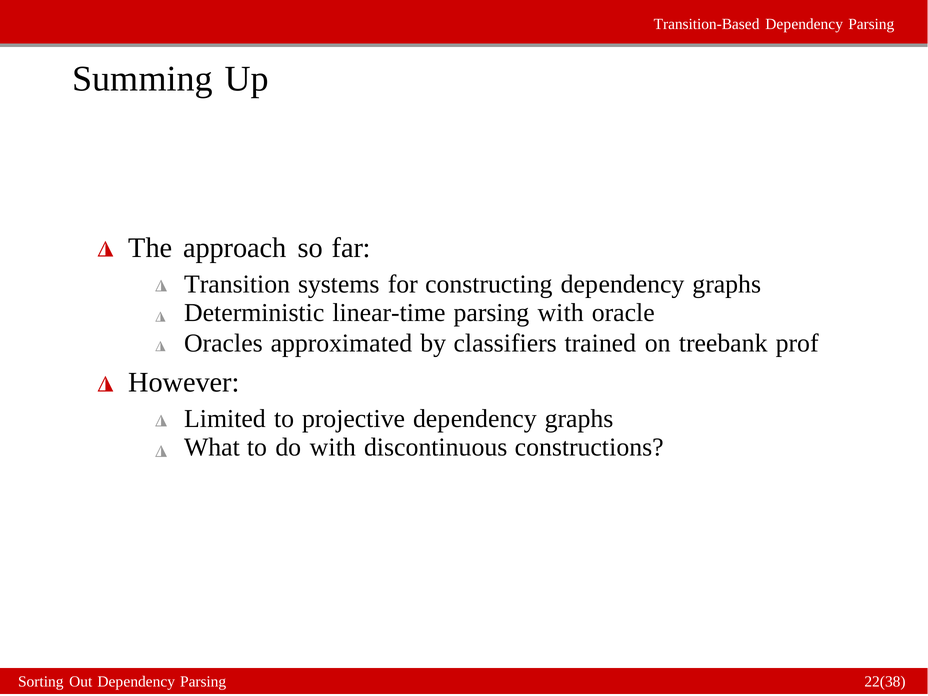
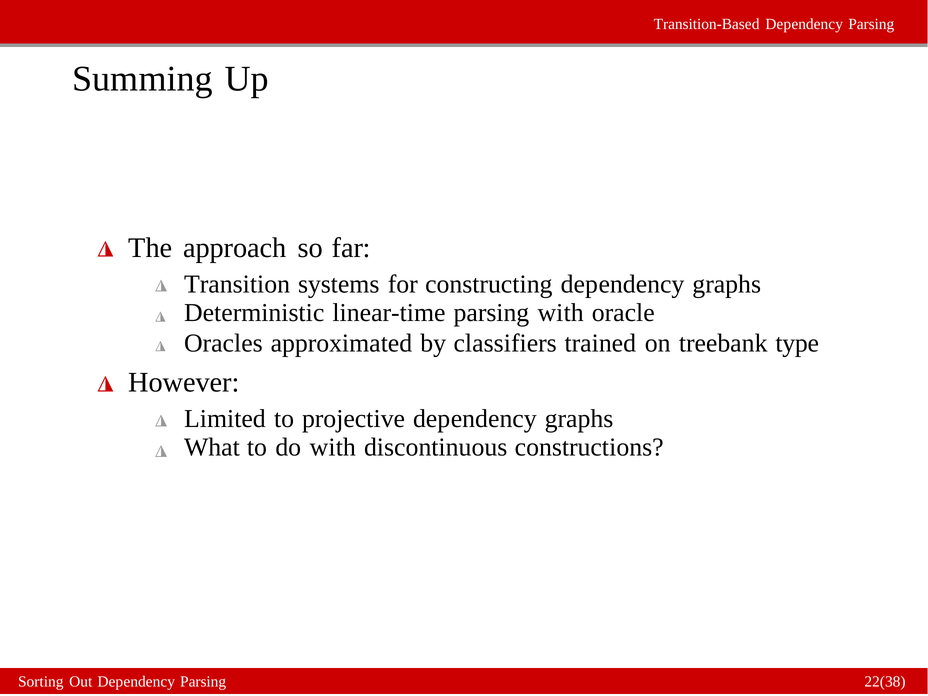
prof: prof -> type (797, 343)
